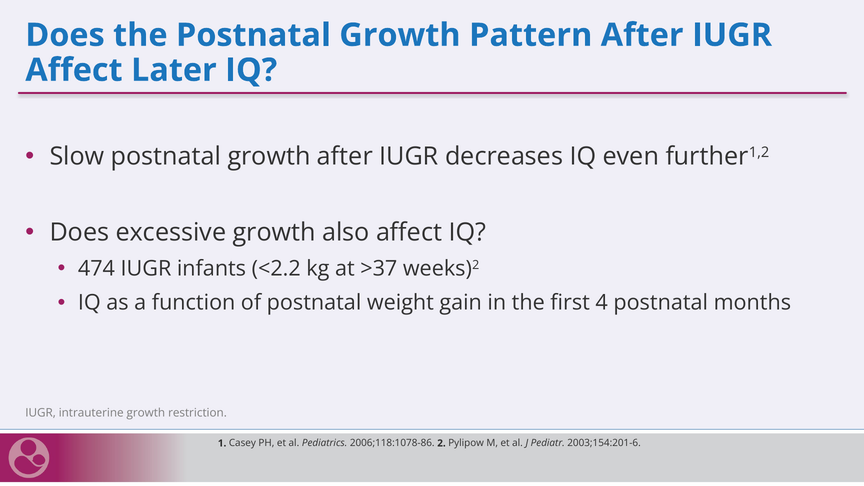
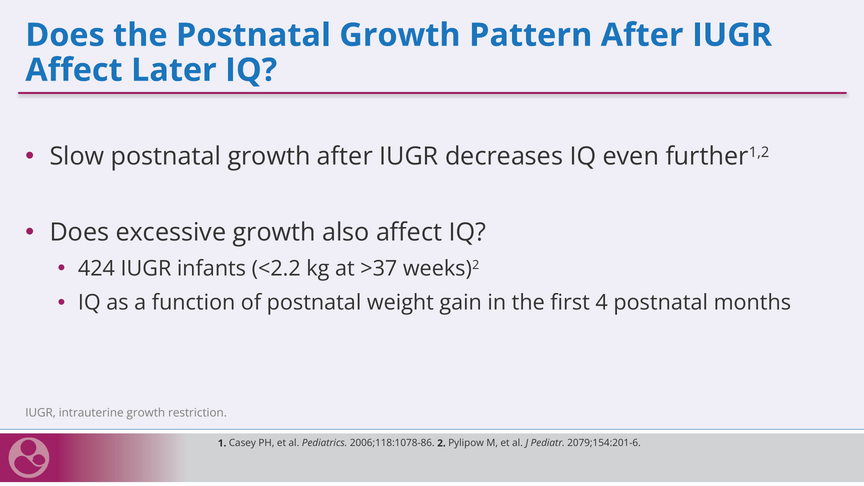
474: 474 -> 424 (96, 269)
2003;154:201-6: 2003;154:201-6 -> 2079;154:201-6 (604, 443)
